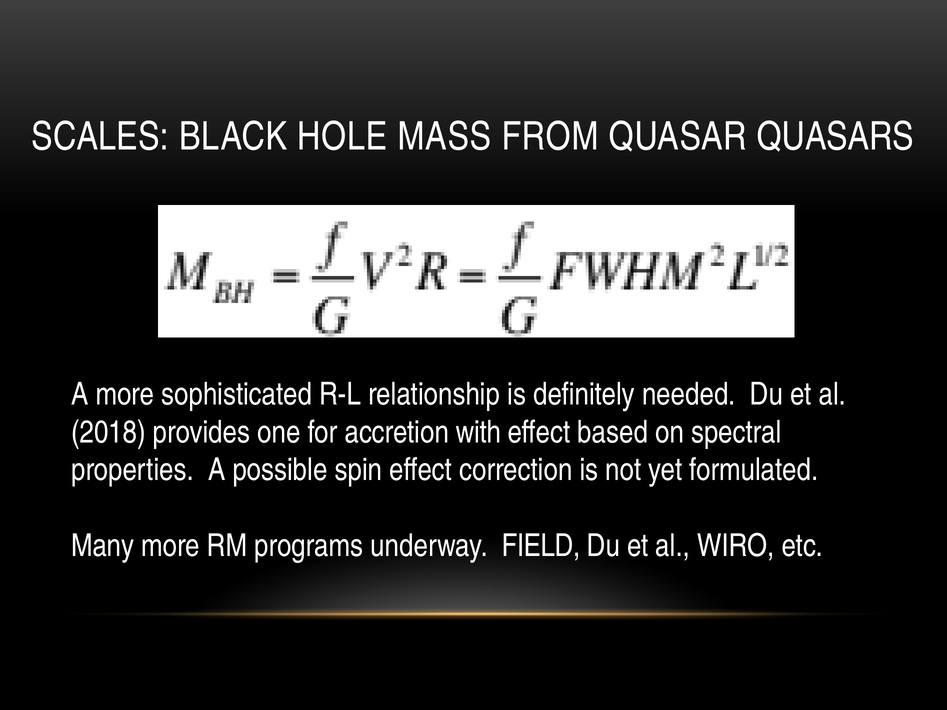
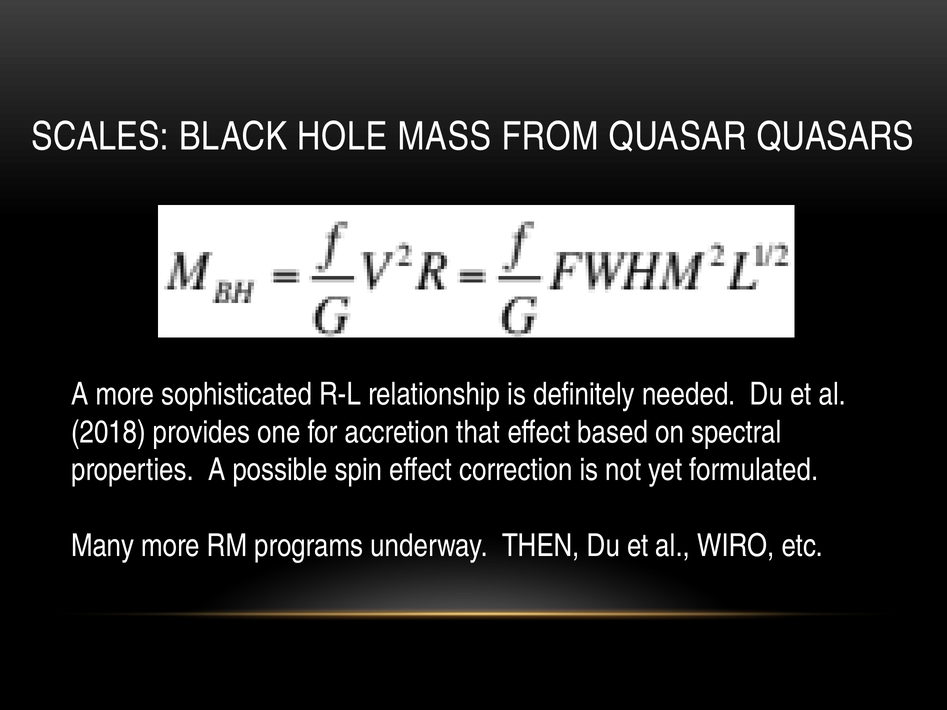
with: with -> that (478, 432)
FIELD: FIELD -> THEN (541, 546)
